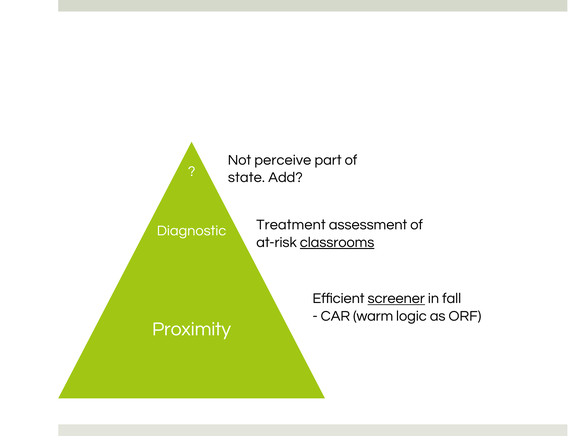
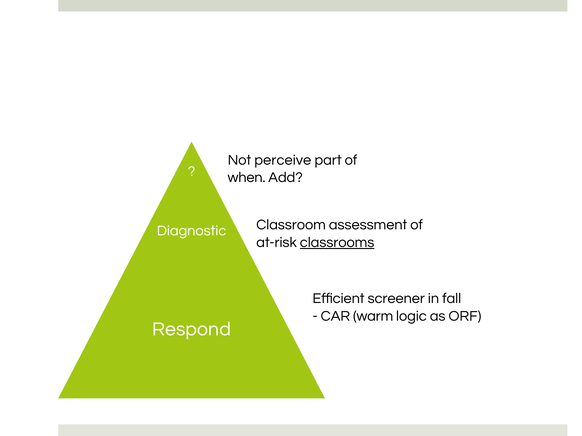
state: state -> when (247, 178)
Treatment: Treatment -> Classroom (291, 225)
screener underline: present -> none (396, 299)
Proximity: Proximity -> Respond (192, 330)
